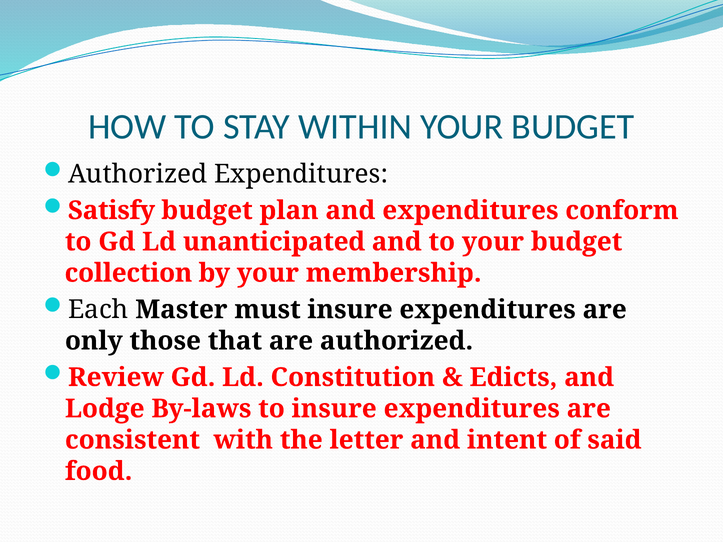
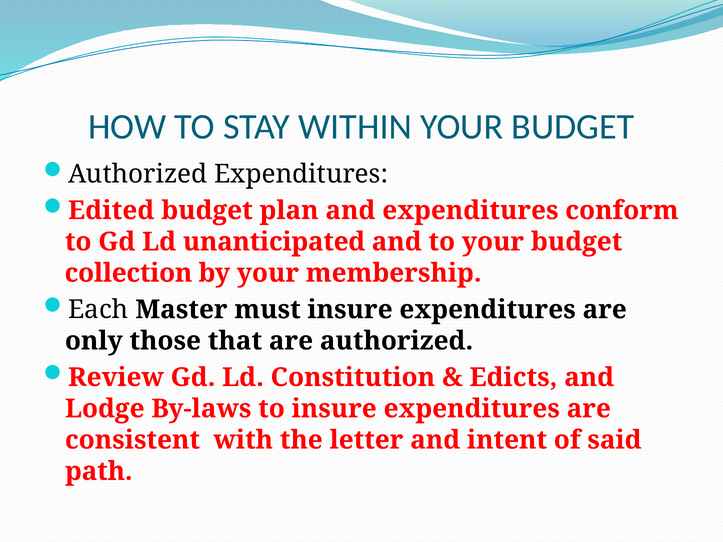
Satisfy: Satisfy -> Edited (111, 211)
food: food -> path (99, 471)
